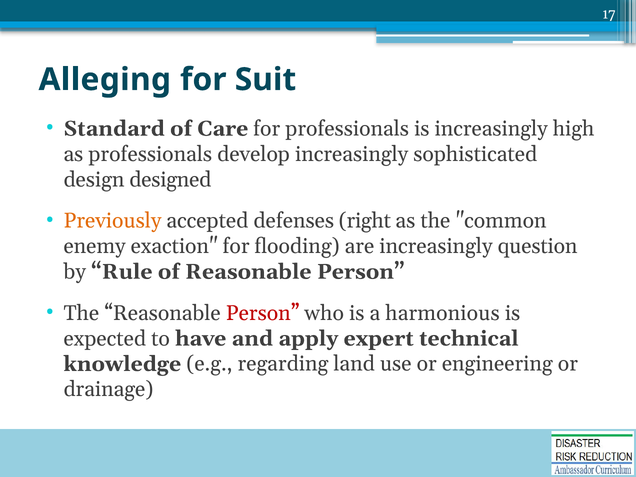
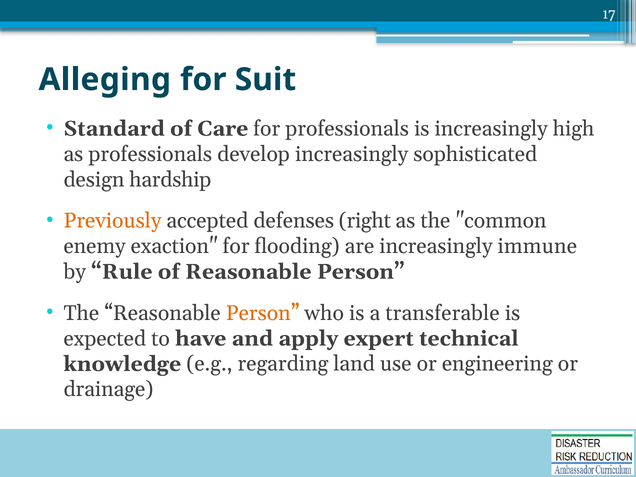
designed: designed -> hardship (170, 180)
question: question -> immune (537, 246)
Person colour: red -> orange (263, 313)
harmonious: harmonious -> transferable (442, 313)
